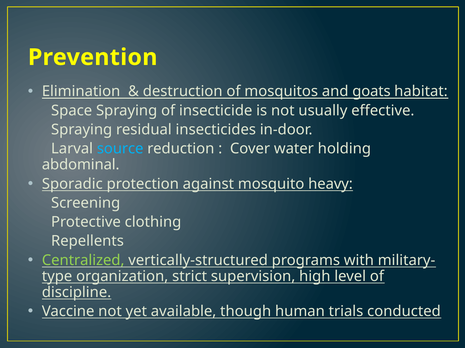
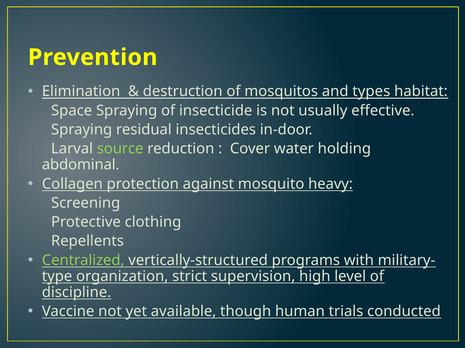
goats: goats -> types (371, 92)
source colour: light blue -> light green (120, 149)
Sporadic: Sporadic -> Collagen (72, 184)
